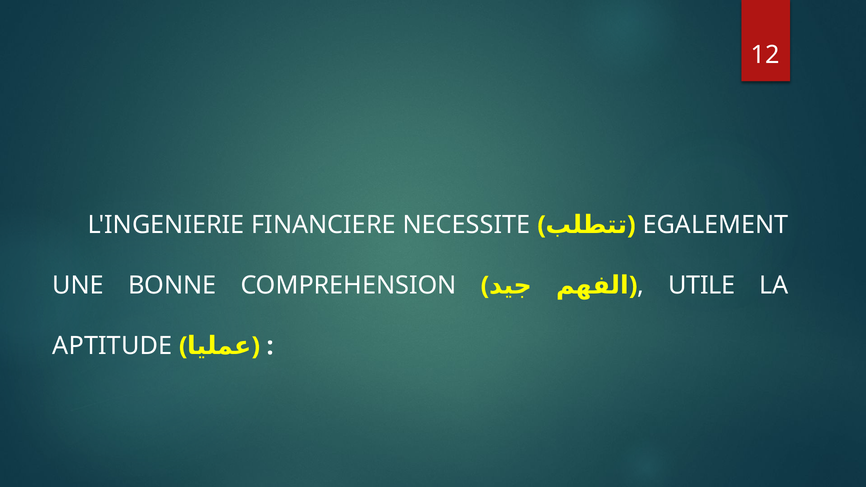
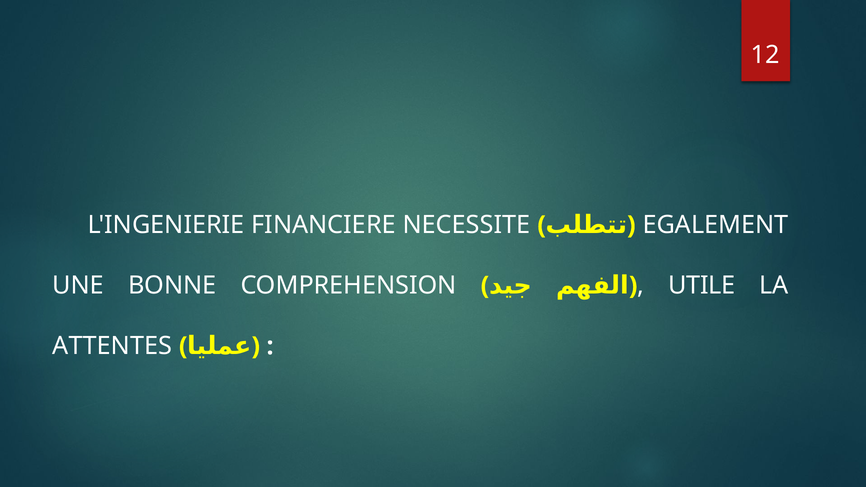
APTITUDE: APTITUDE -> ATTENTES (112, 346)
